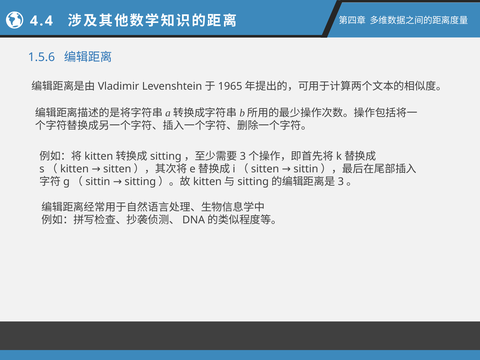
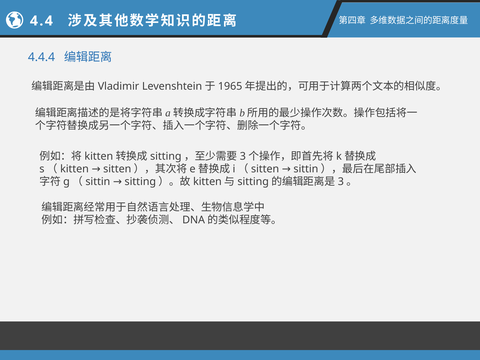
1.5.6: 1.5.6 -> 4.4.4 (41, 57)
